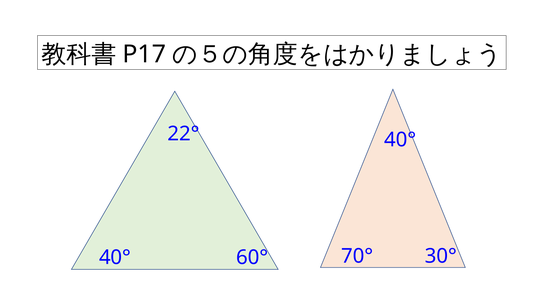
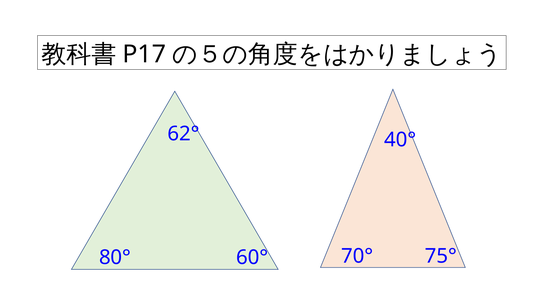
22°: 22° -> 62° (184, 134)
40°: 40° -> 80° (115, 257)
30°: 30° -> 75° (441, 256)
